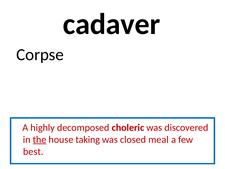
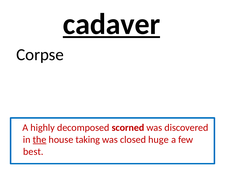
cadaver underline: none -> present (111, 24)
choleric: choleric -> scorned (128, 127)
meal: meal -> huge (159, 139)
